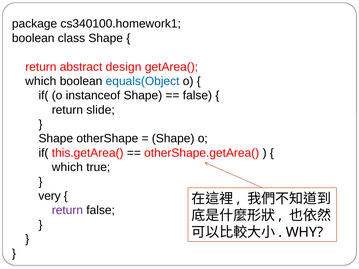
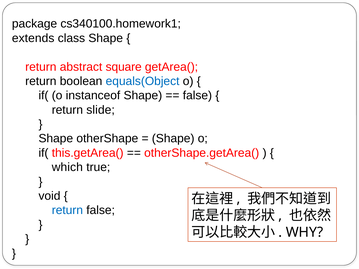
boolean: boolean -> extends (33, 38)
design: design -> square (124, 67)
which: which -> return (41, 81)
very: very -> void (49, 196)
return colour: purple -> blue (67, 210)
